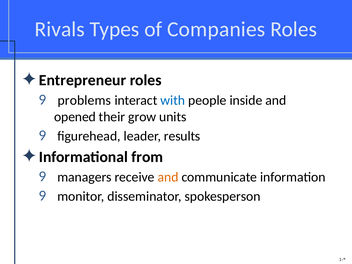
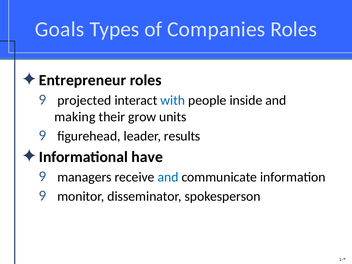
Rivals: Rivals -> Goals (60, 29)
problems: problems -> projected (84, 100)
opened: opened -> making (75, 117)
from: from -> have (147, 157)
and colour: orange -> blue (168, 177)
